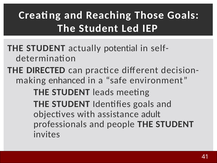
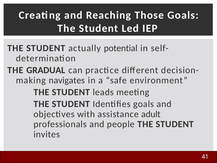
DIRECTED: DIRECTED -> GRADUAL (46, 70)
enhanced: enhanced -> navigates (67, 80)
